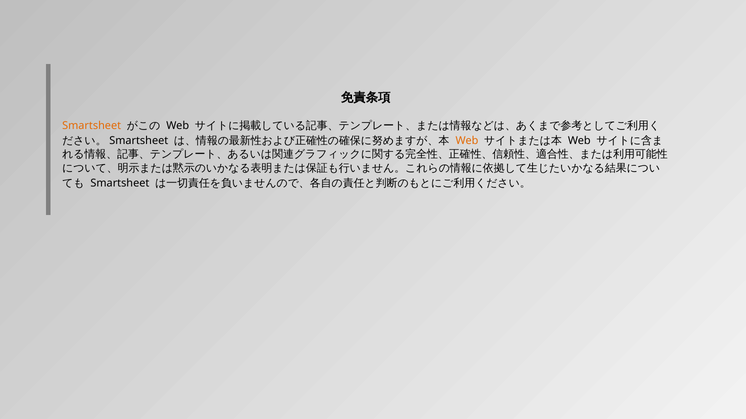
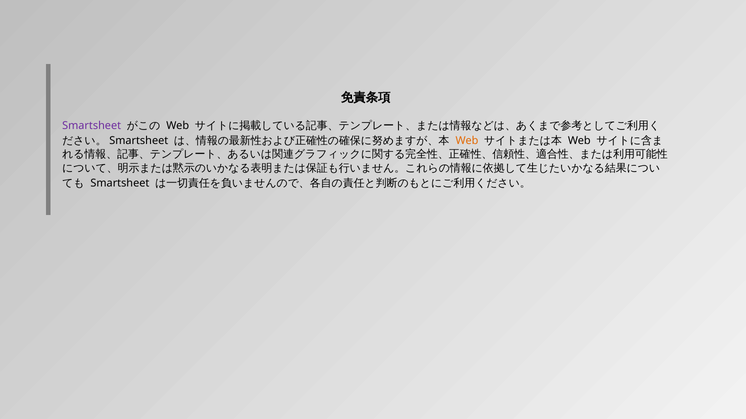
Smartsheet colour: orange -> purple (92, 126)
